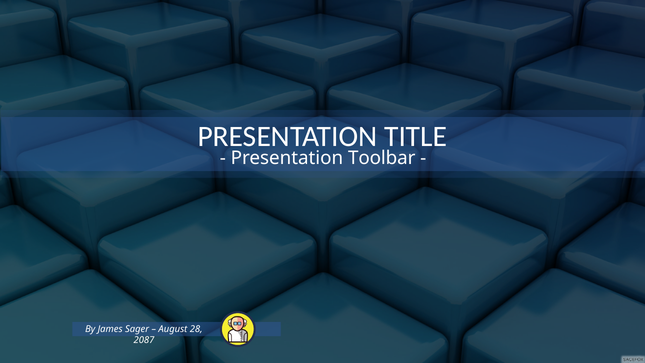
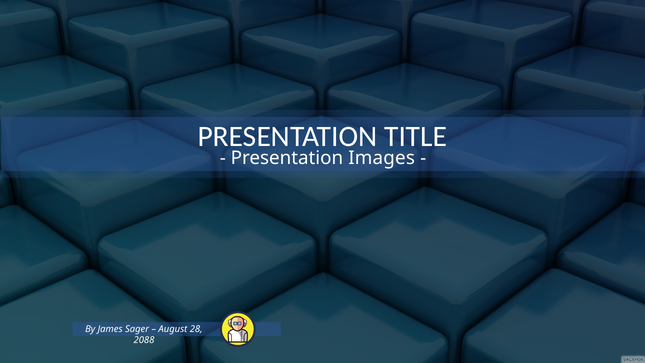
Toolbar: Toolbar -> Images (382, 158)
2087: 2087 -> 2088 (144, 340)
